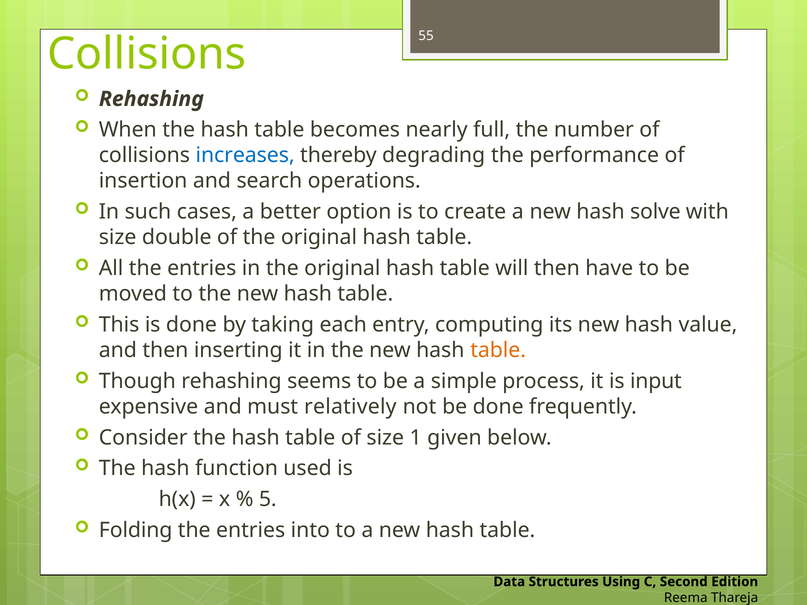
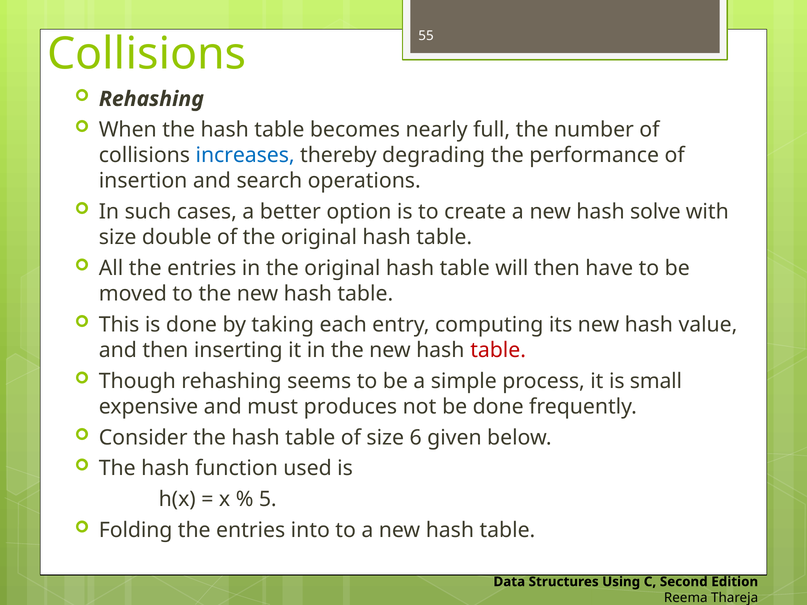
table colour: orange -> red (498, 350)
input: input -> small (656, 381)
relatively: relatively -> produces (350, 407)
1: 1 -> 6 (416, 438)
